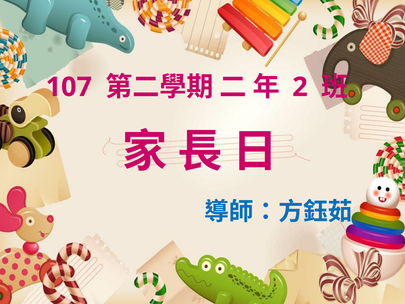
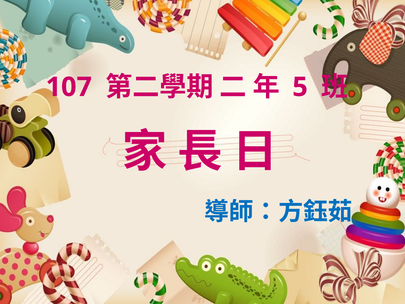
2: 2 -> 5 (300, 87)
